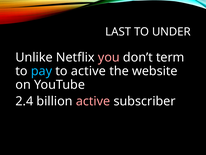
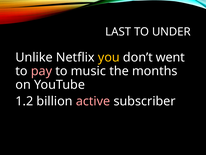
you colour: pink -> yellow (109, 57)
term: term -> went (170, 57)
pay colour: light blue -> pink (41, 71)
to active: active -> music (88, 71)
website: website -> months (155, 71)
2.4: 2.4 -> 1.2 (24, 101)
